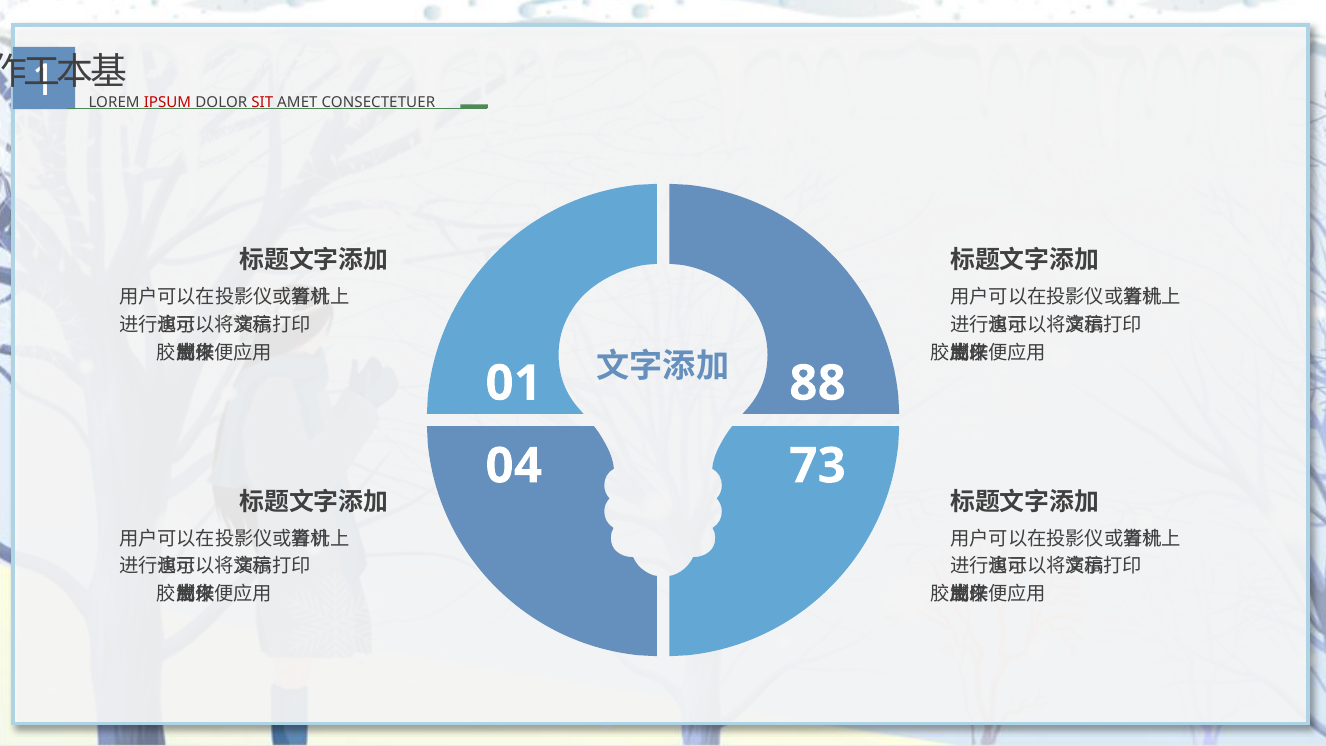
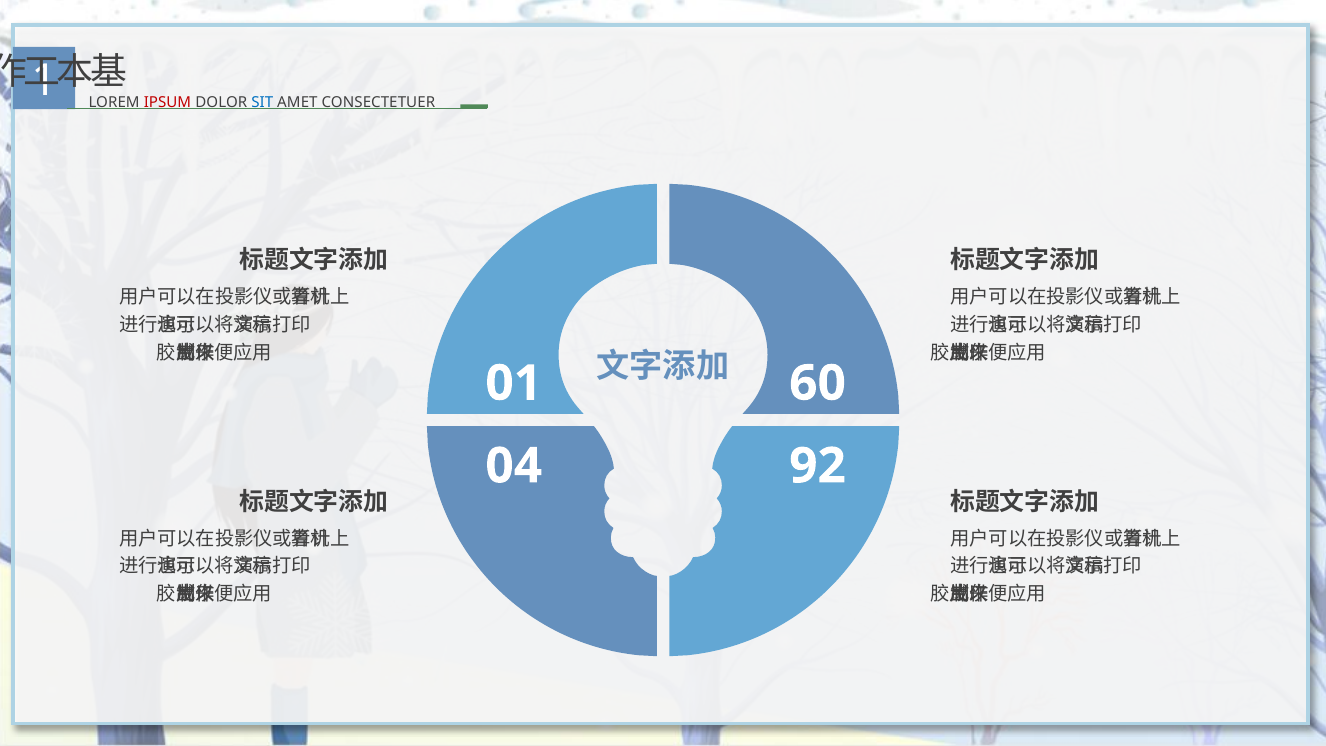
SIT colour: red -> blue (262, 102)
88: 88 -> 60 (818, 383)
73: 73 -> 92 (818, 466)
